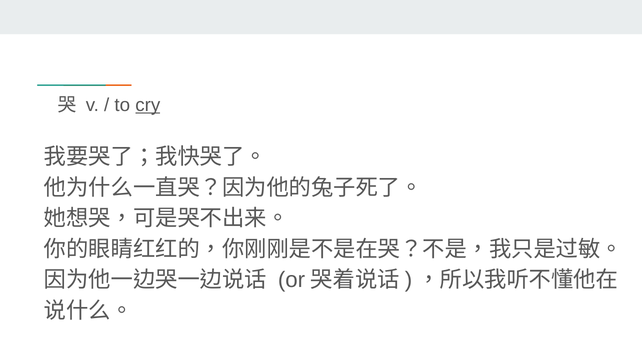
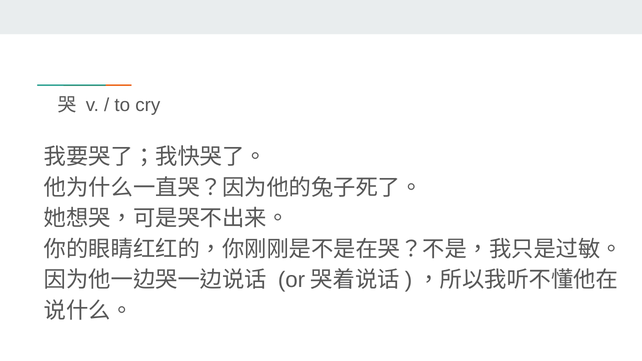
cry underline: present -> none (148, 105)
